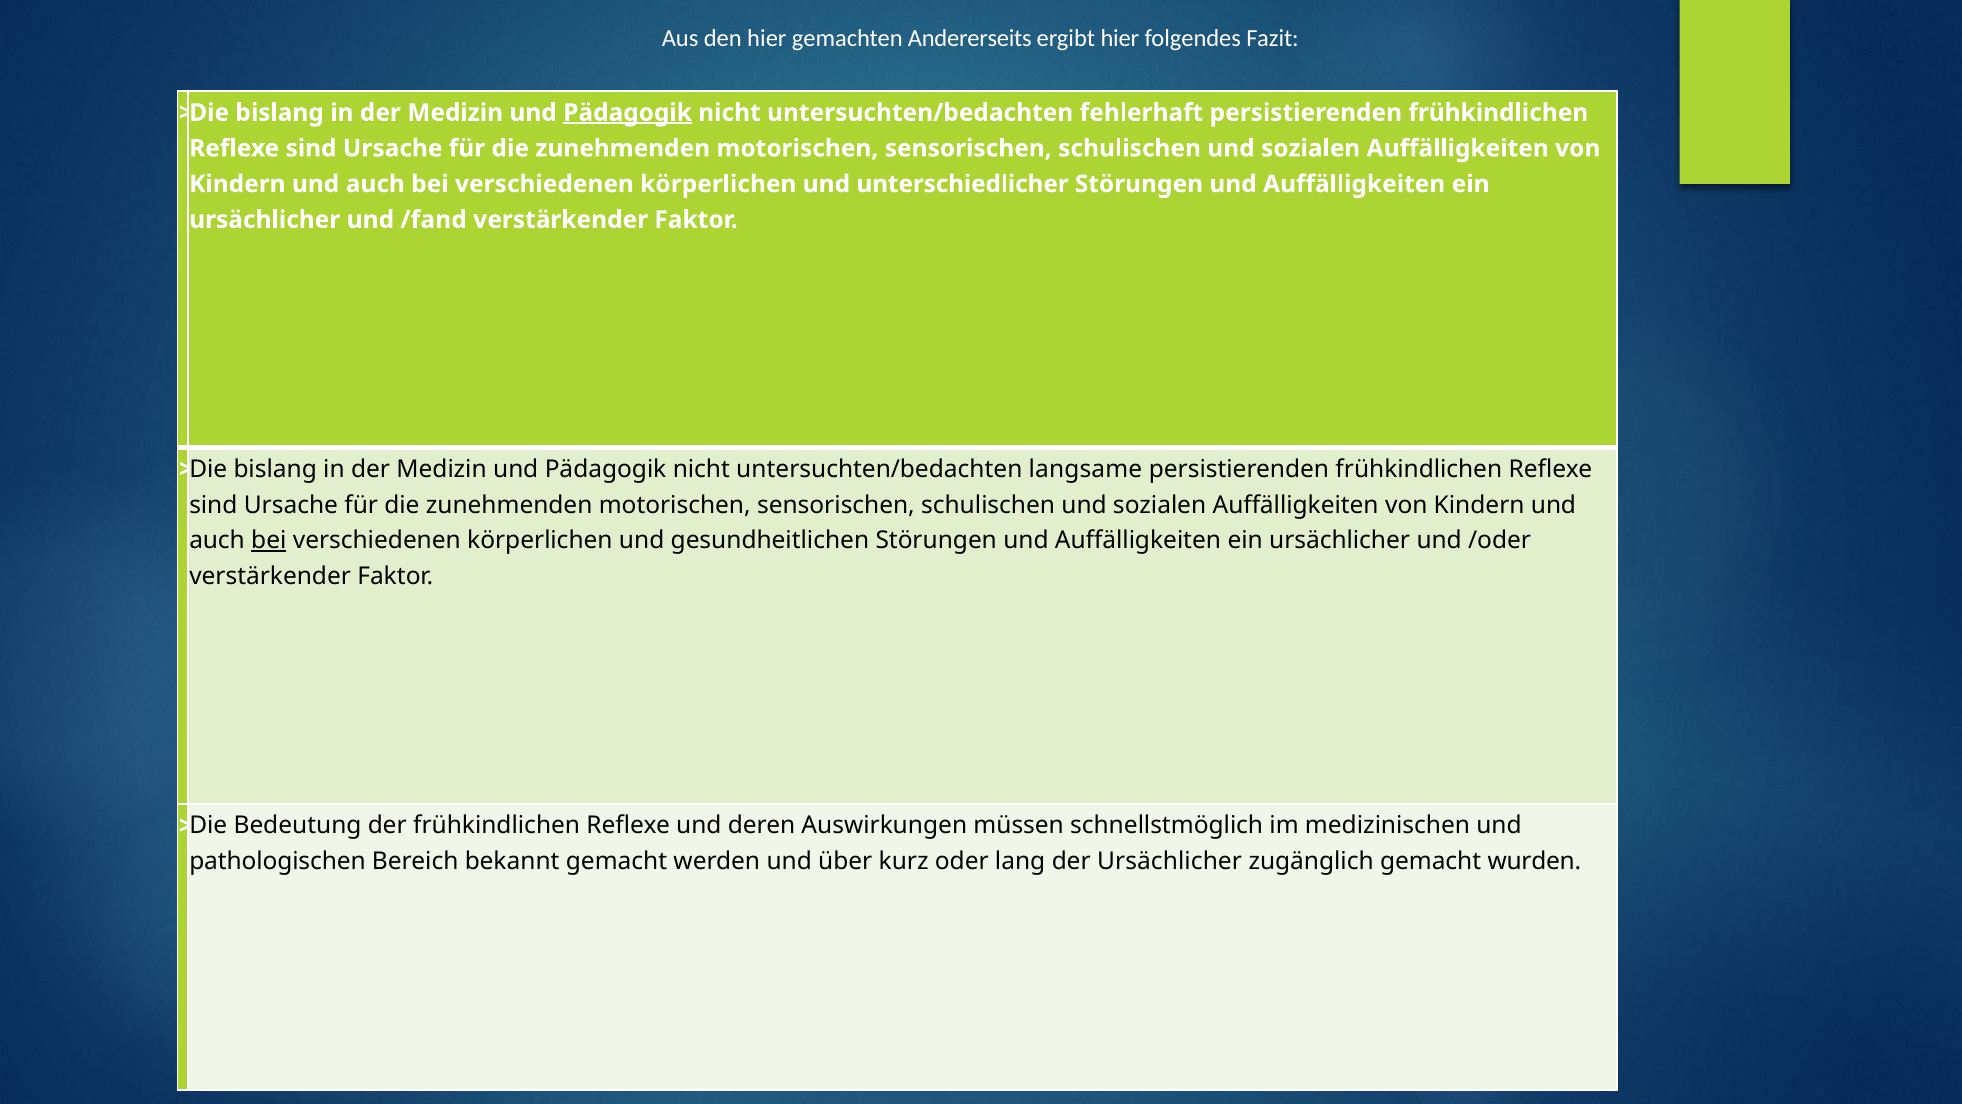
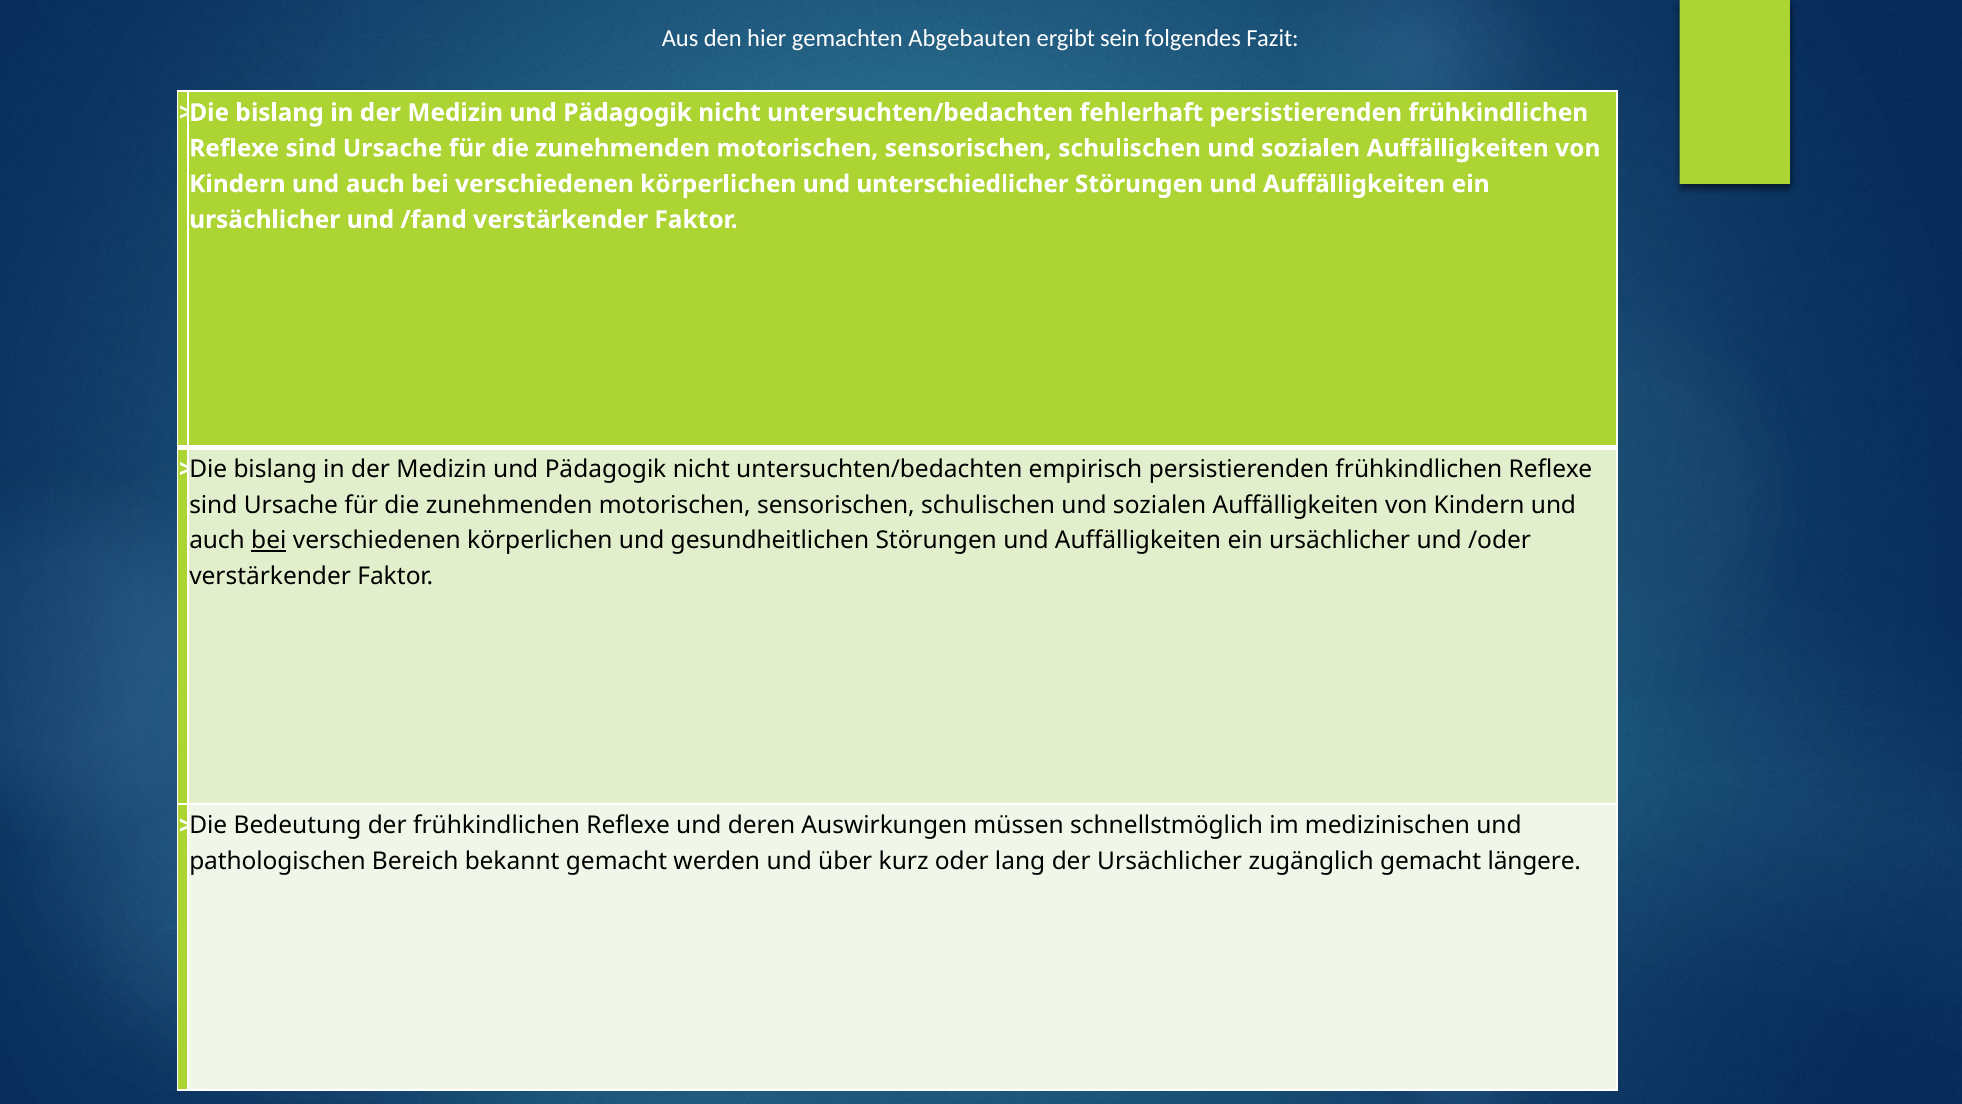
Andererseits: Andererseits -> Abgebauten (970, 38)
ergibt hier: hier -> sein (1120, 38)
Pädagogik underline: present -> none (628, 113)
langsame: langsame -> empirisch (1086, 469)
wurden: wurden -> längere (1534, 861)
